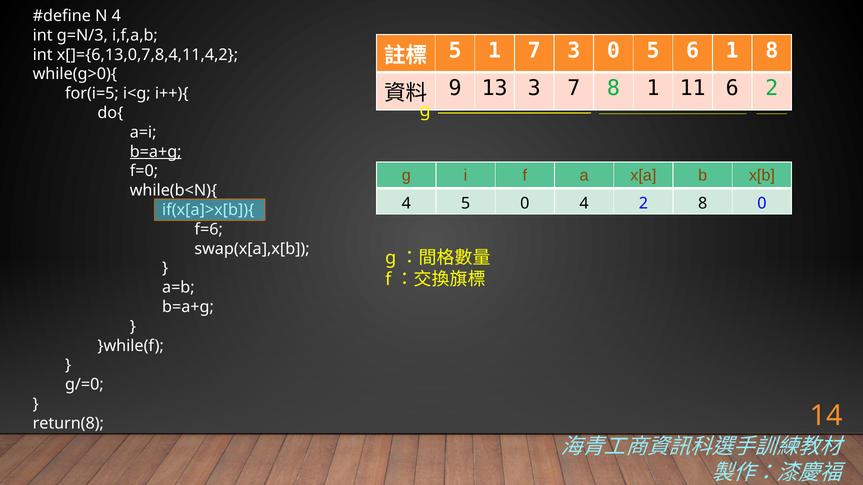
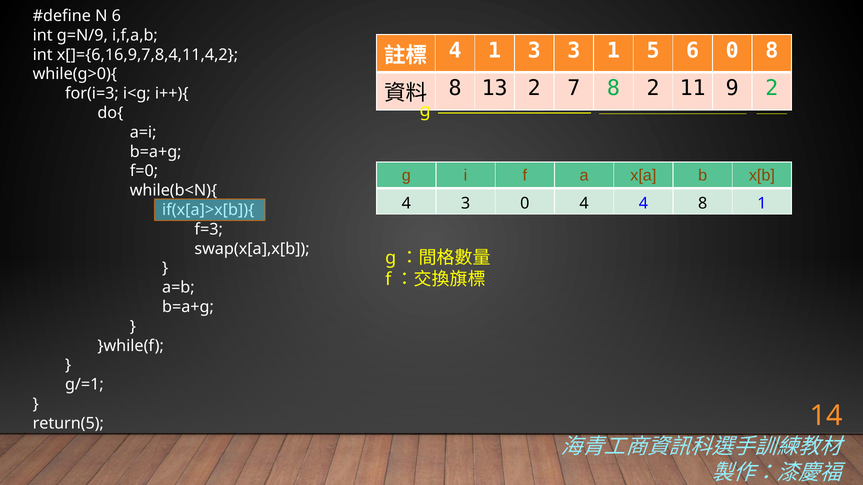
N 4: 4 -> 6 (116, 16)
g=N/3: g=N/3 -> g=N/9 (82, 35)
5: 5 -> 4 (455, 51)
1 7: 7 -> 3 (534, 51)
3 0: 0 -> 1 (613, 51)
6 1: 1 -> 0 (732, 51)
x[]={6,13,0,7,8,4,11,4,2: x[]={6,13,0,7,8,4,11,4,2 -> x[]={6,16,9,7,8,4,11,4,2 (147, 55)
9: 9 -> 8 (455, 88)
13 3: 3 -> 2 (534, 88)
8 1: 1 -> 2 (653, 88)
11 6: 6 -> 9 (732, 88)
for(i=5: for(i=5 -> for(i=3 (92, 94)
b=a+g underline: present -> none (156, 152)
4 5: 5 -> 3 (466, 203)
4 2: 2 -> 4 (643, 203)
8 0: 0 -> 1 (762, 203)
f=6: f=6 -> f=3 (209, 230)
g/=0: g/=0 -> g/=1 (84, 385)
return(8: return(8 -> return(5 (68, 424)
